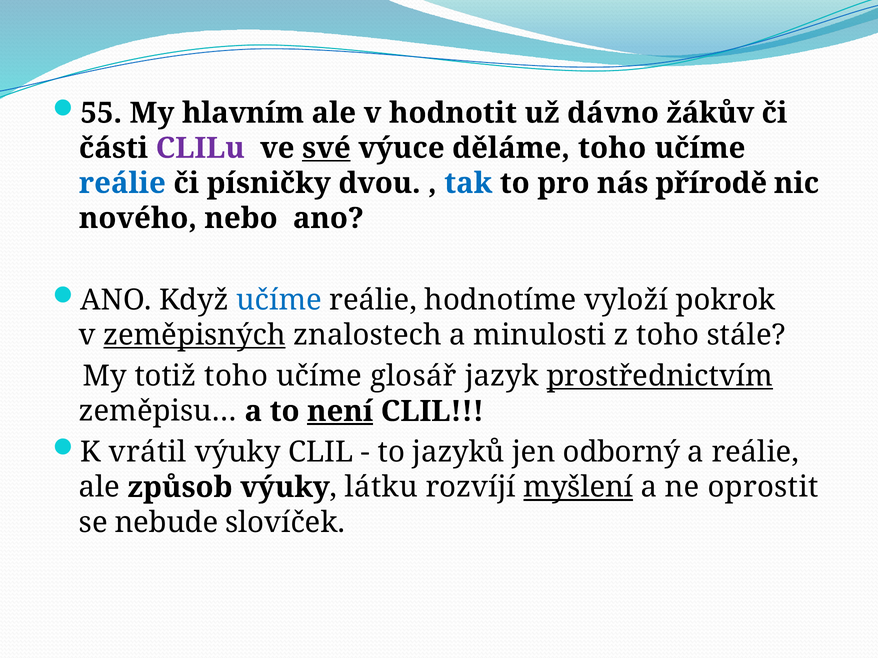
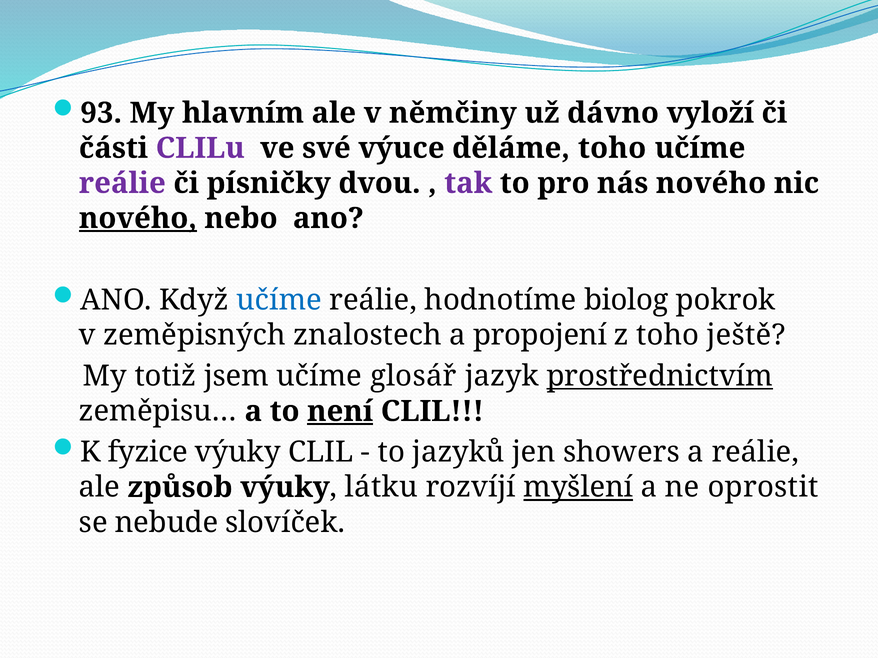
55: 55 -> 93 (101, 113)
hodnotit: hodnotit -> němčiny (453, 113)
žákův: žákův -> vyloží (710, 113)
své underline: present -> none (326, 148)
reálie colour: blue -> purple (122, 183)
tak colour: blue -> purple (468, 183)
nás přírodě: přírodě -> nového (711, 183)
nového underline: none -> present (138, 218)
vyloží: vyloží -> biolog (626, 300)
zeměpisných underline: present -> none (195, 336)
minulosti: minulosti -> propojení (540, 336)
stále: stále -> ještě (746, 336)
totiž toho: toho -> jsem (236, 376)
vrátil: vrátil -> fyzice (148, 453)
odborný: odborný -> showers (621, 453)
